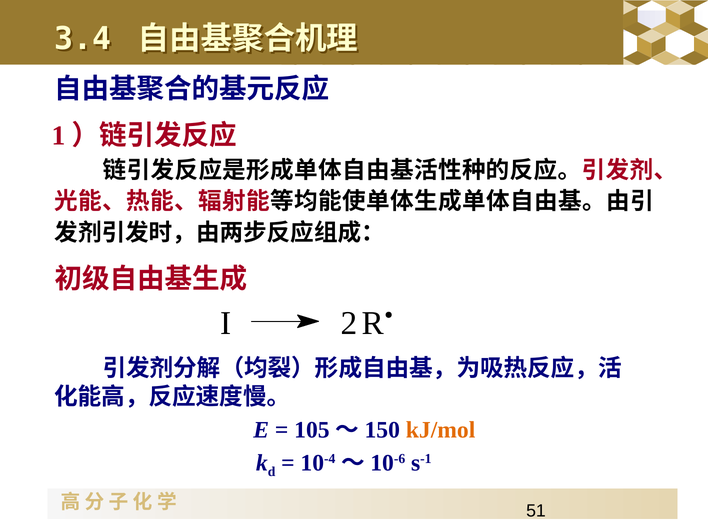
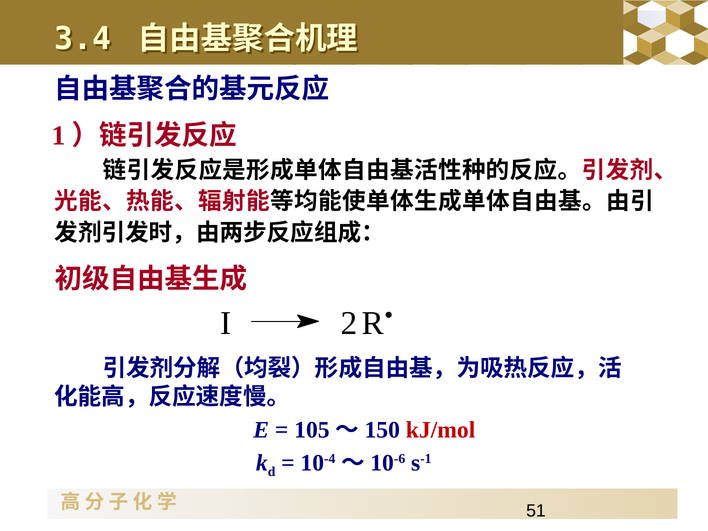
kJ/mol colour: orange -> red (441, 430)
